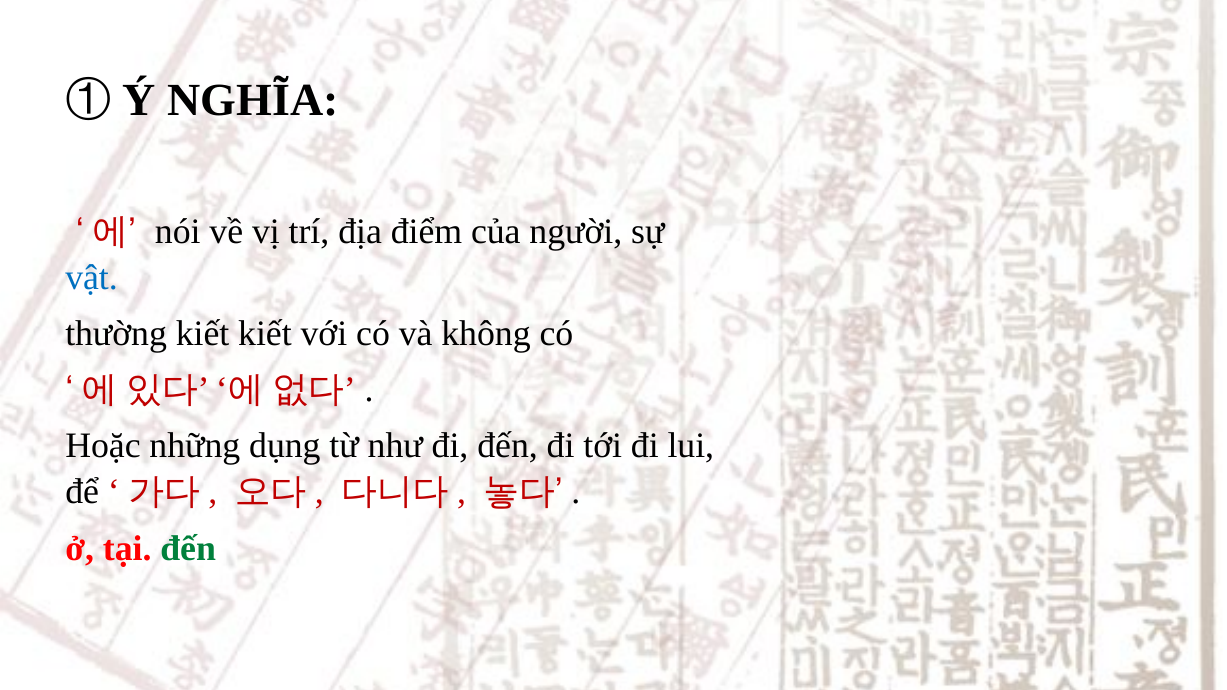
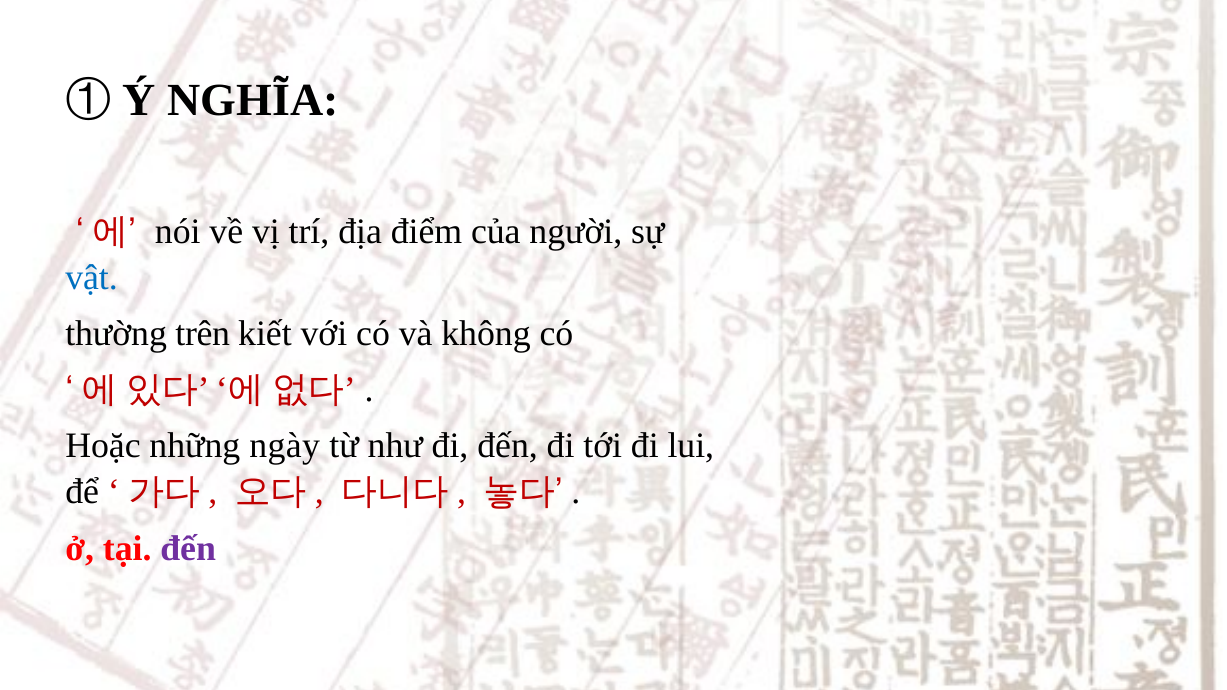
thường kiết: kiết -> trên (203, 334)
dụng: dụng -> ngày (285, 446)
đến colour: green -> purple (188, 548)
